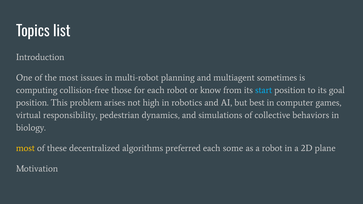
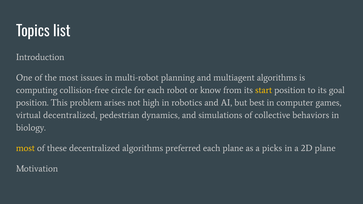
multiagent sometimes: sometimes -> algorithms (277, 78)
those: those -> circle (121, 90)
start colour: light blue -> yellow (264, 90)
virtual responsibility: responsibility -> decentralized (70, 115)
each some: some -> plane (233, 148)
a robot: robot -> picks (272, 148)
